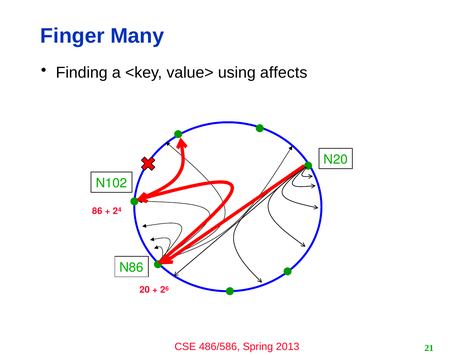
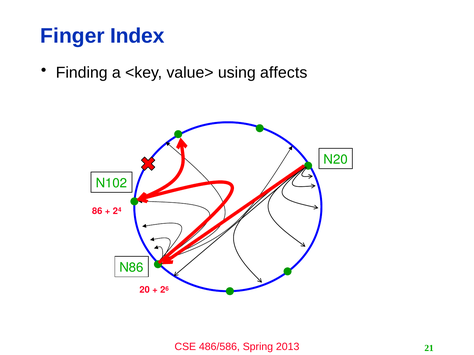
Many: Many -> Index (137, 36)
